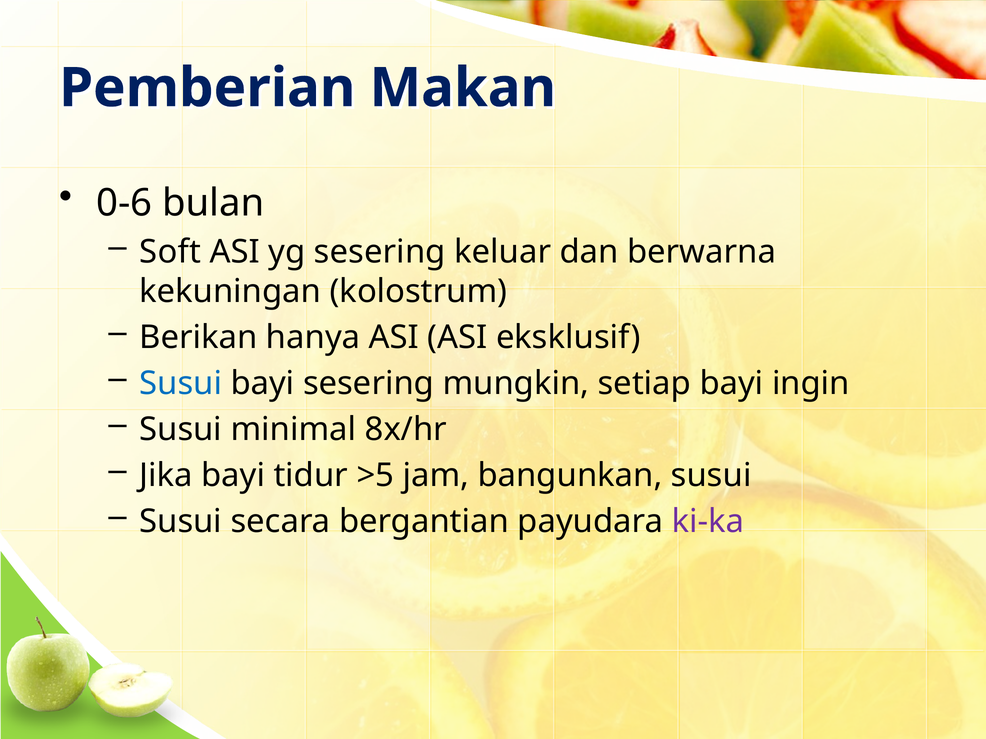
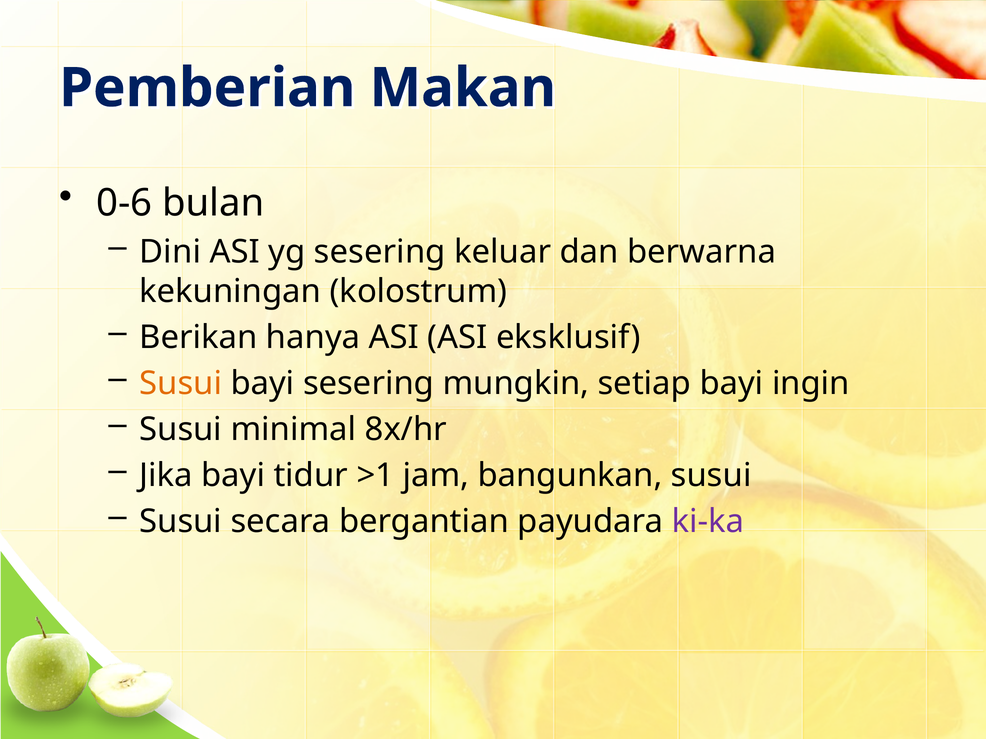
Soft: Soft -> Dini (170, 252)
Susui colour: blue -> orange (181, 384)
>5: >5 -> >1 (375, 476)
